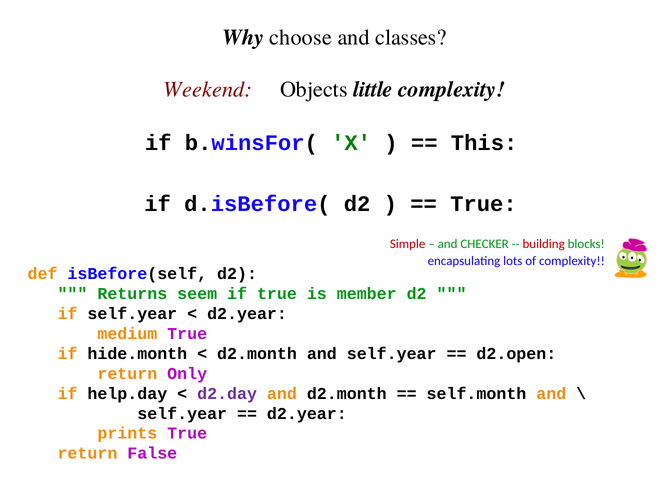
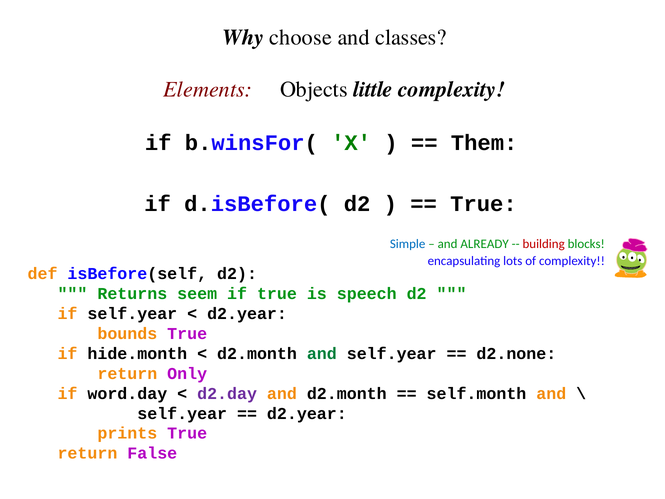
Weekend: Weekend -> Elements (208, 89)
This: This -> Them (484, 143)
Simple colour: red -> blue (408, 244)
CHECKER: CHECKER -> ALREADY (485, 244)
member: member -> speech (367, 294)
medium: medium -> bounds (127, 334)
and colour: black -> green (322, 353)
d2.open: d2.open -> d2.none (516, 353)
help.day: help.day -> word.day (127, 393)
